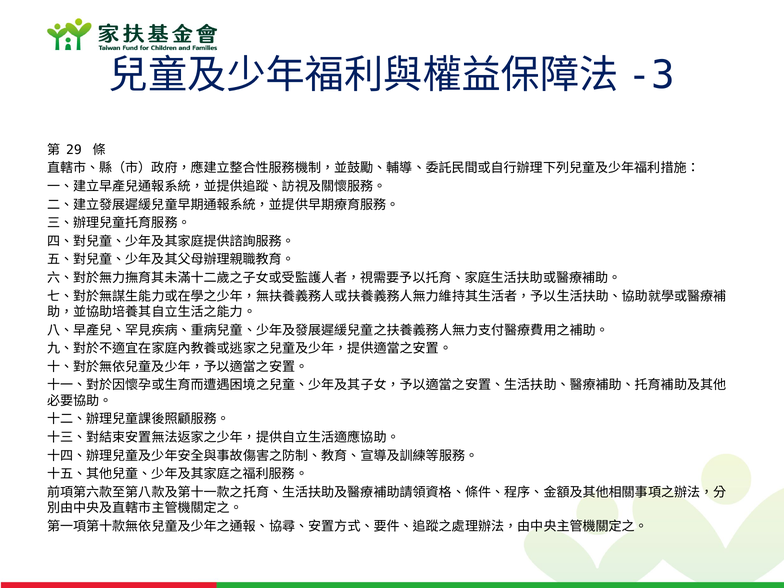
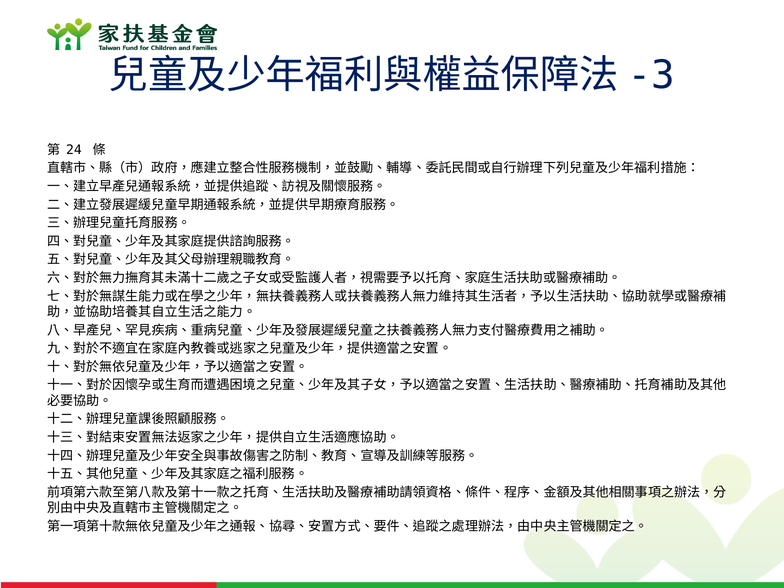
29: 29 -> 24 (74, 150)
